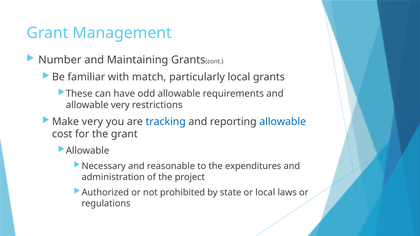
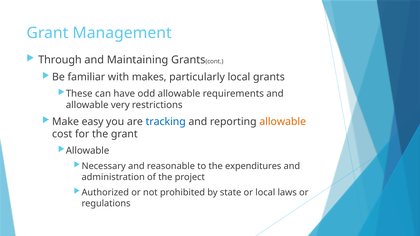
Number: Number -> Through (60, 60)
match: match -> makes (149, 77)
Make very: very -> easy (93, 122)
allowable colour: blue -> orange (283, 122)
